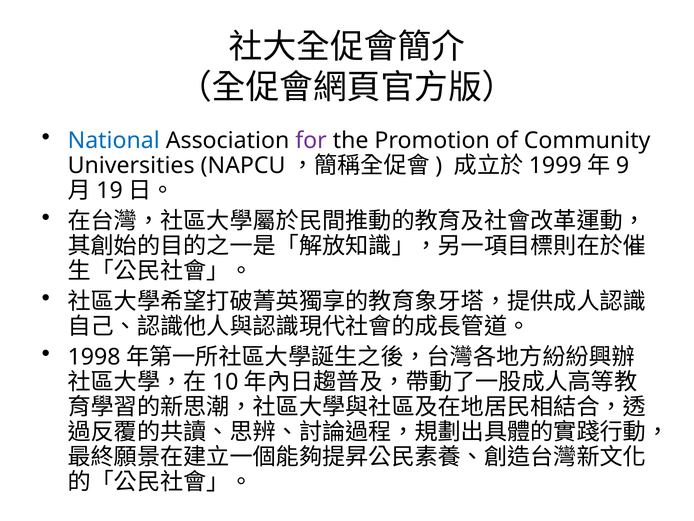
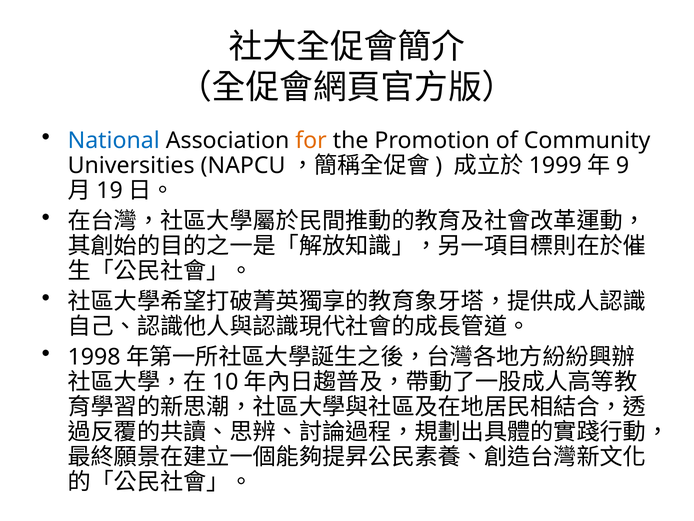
for colour: purple -> orange (311, 140)
